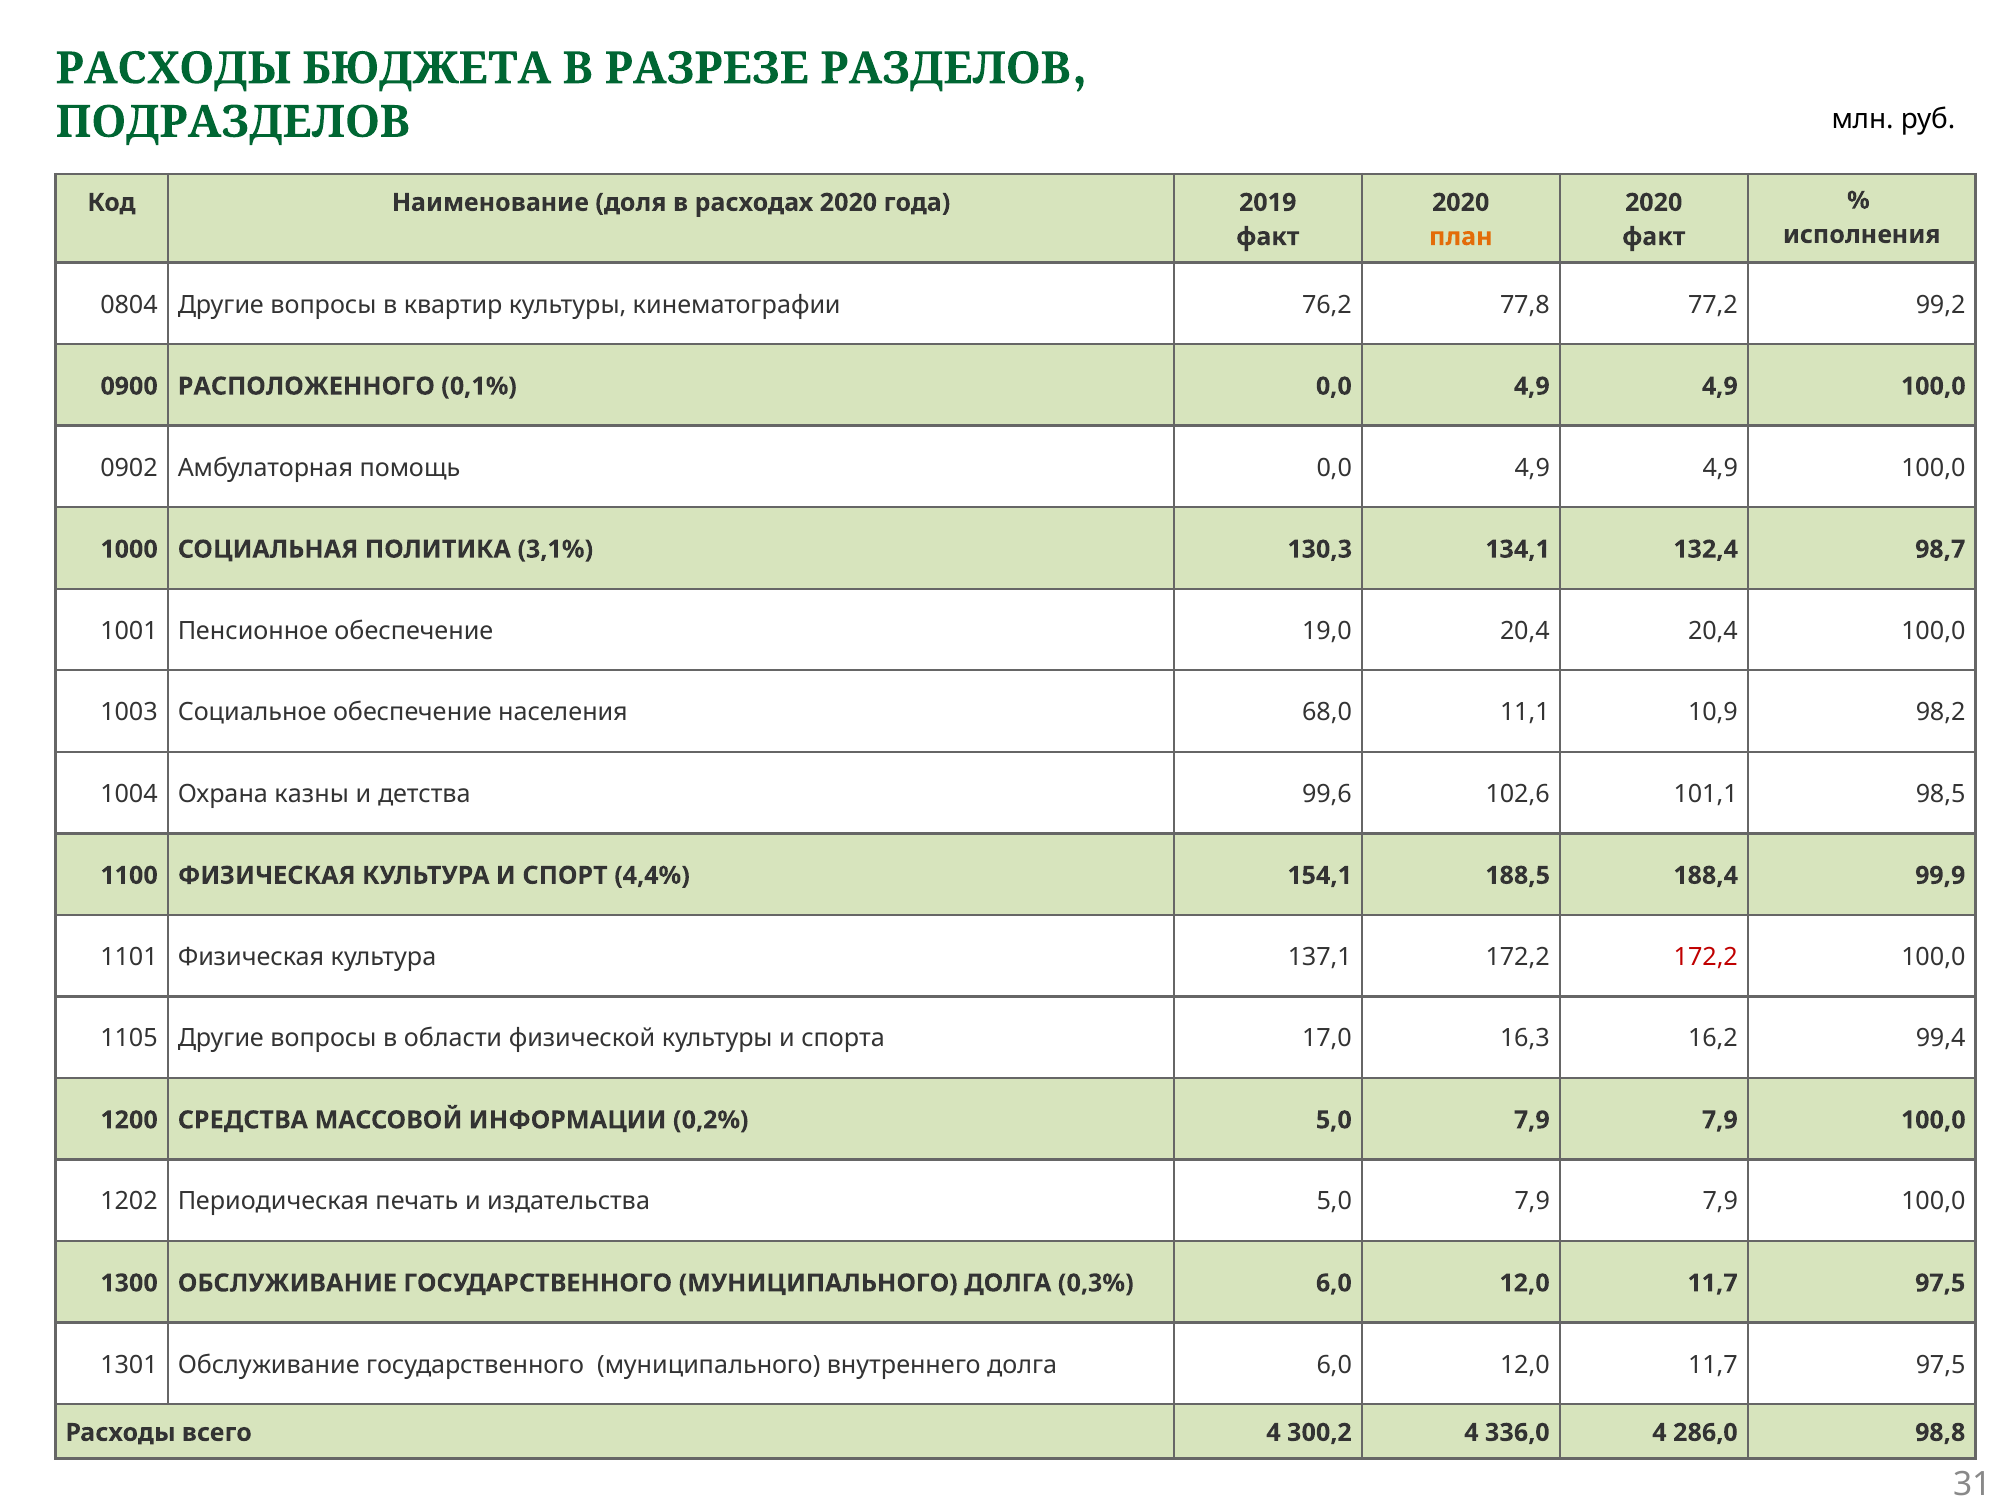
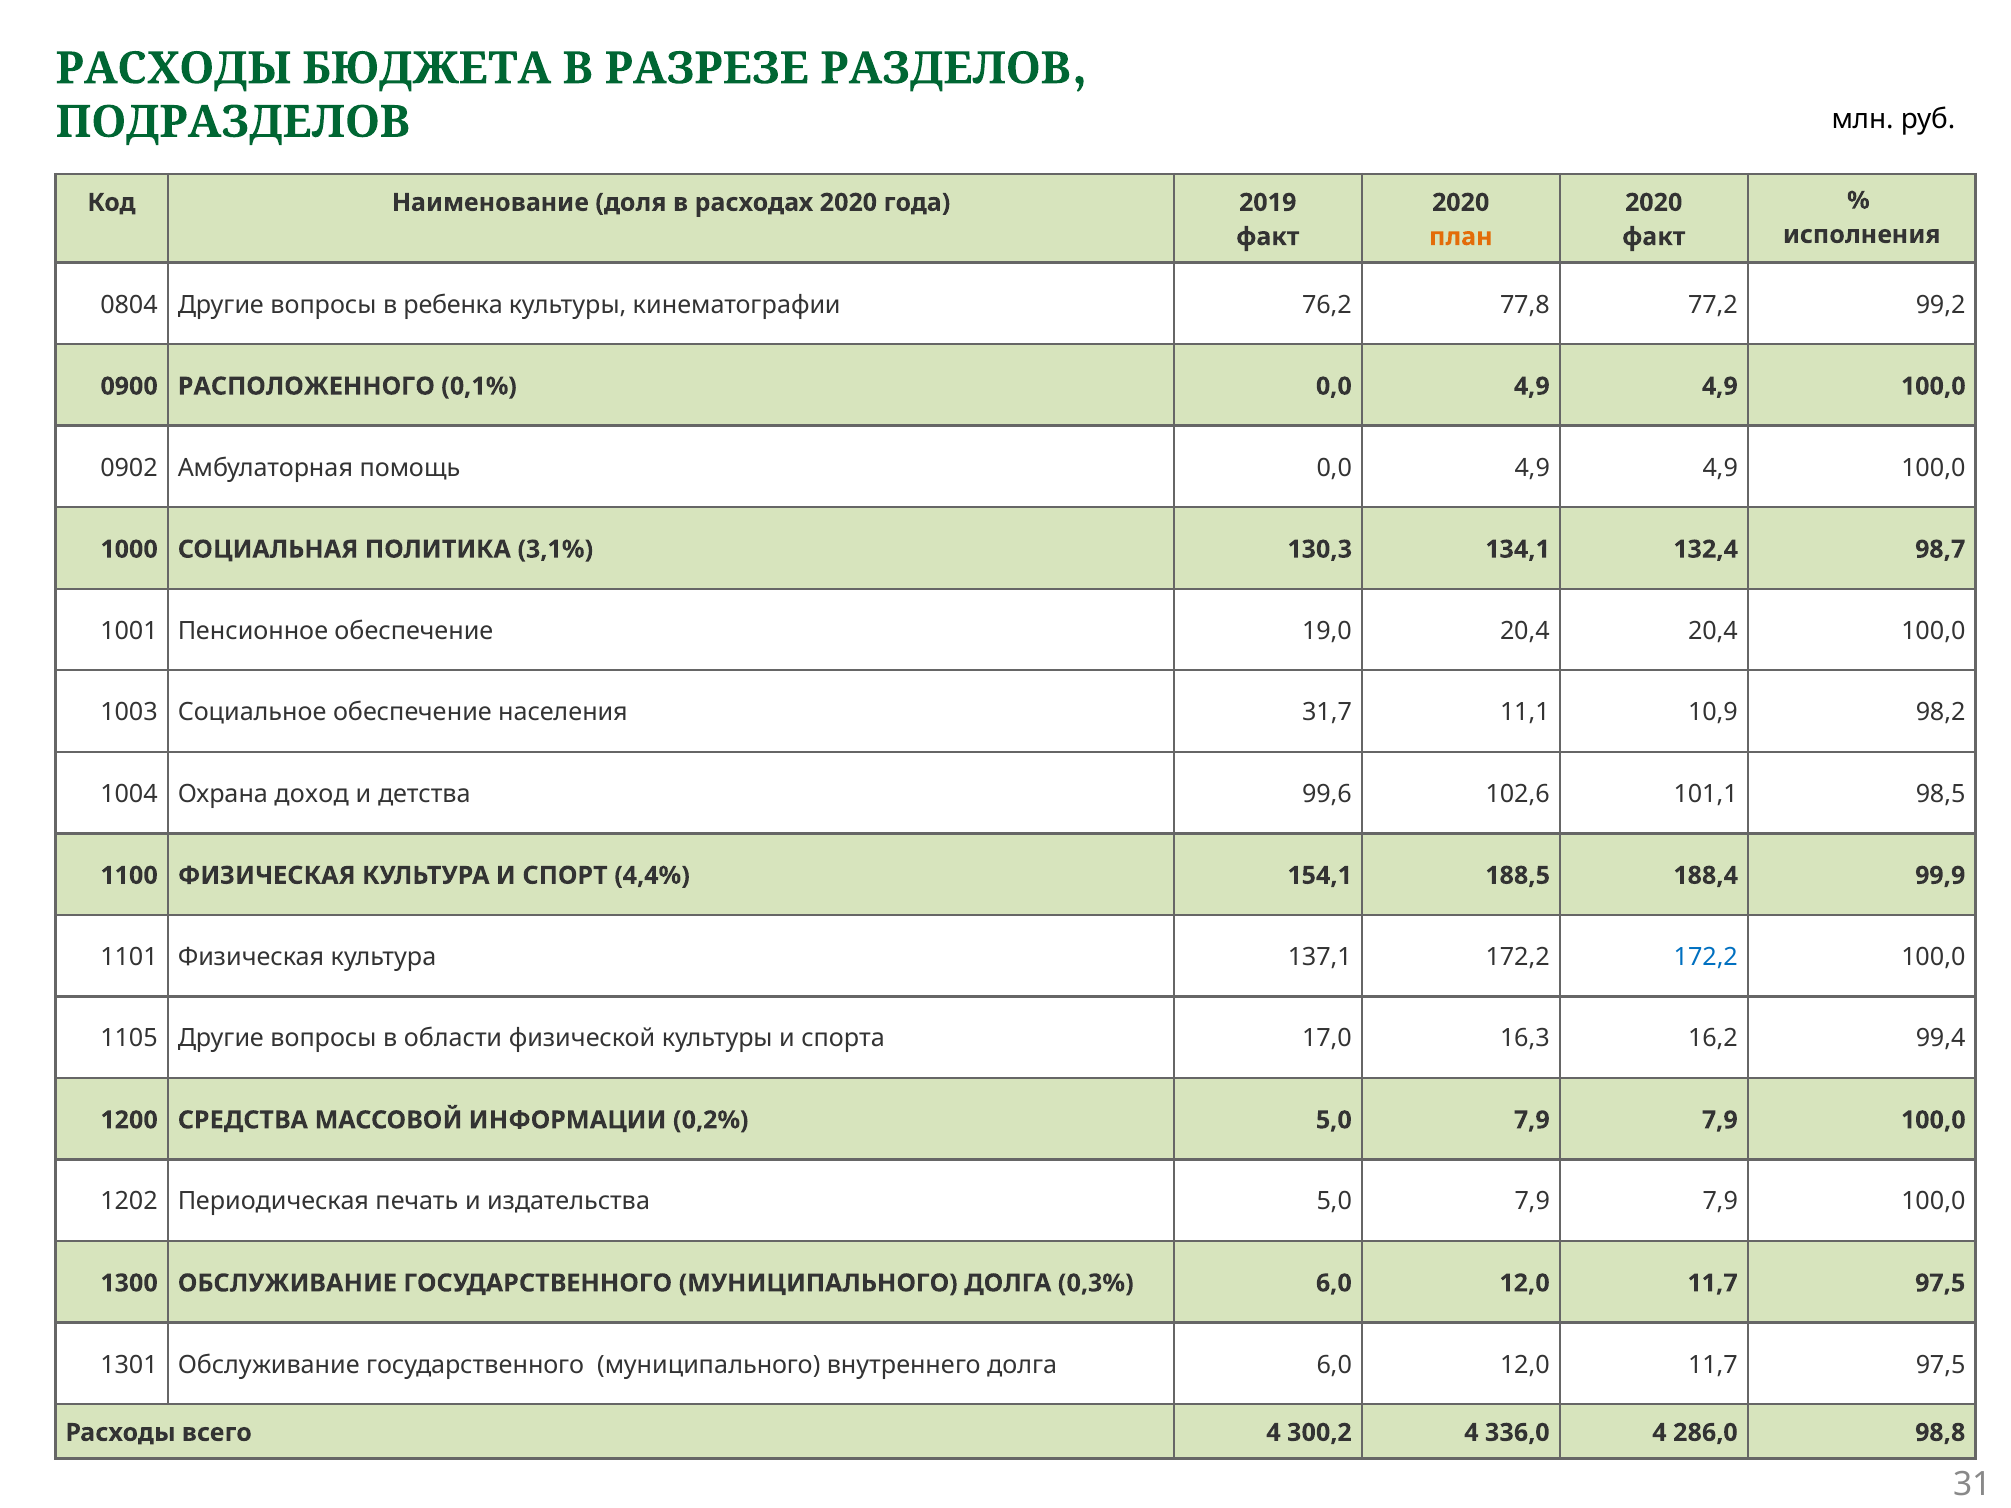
квартир: квартир -> ребенка (453, 305)
68,0: 68,0 -> 31,7 (1327, 713)
казны: казны -> доход (312, 794)
172,2 colour: red -> blue (1706, 957)
